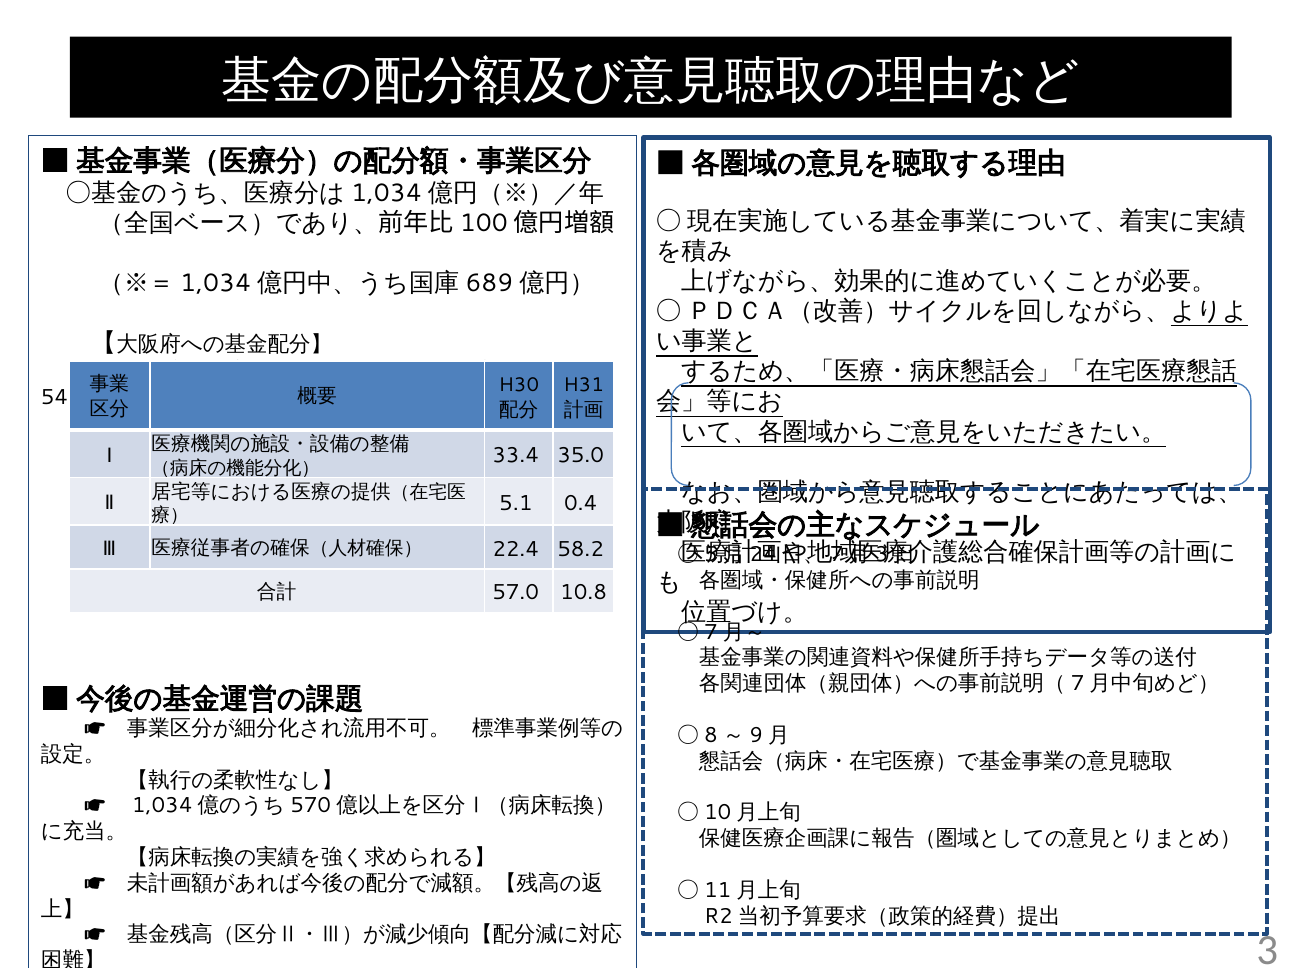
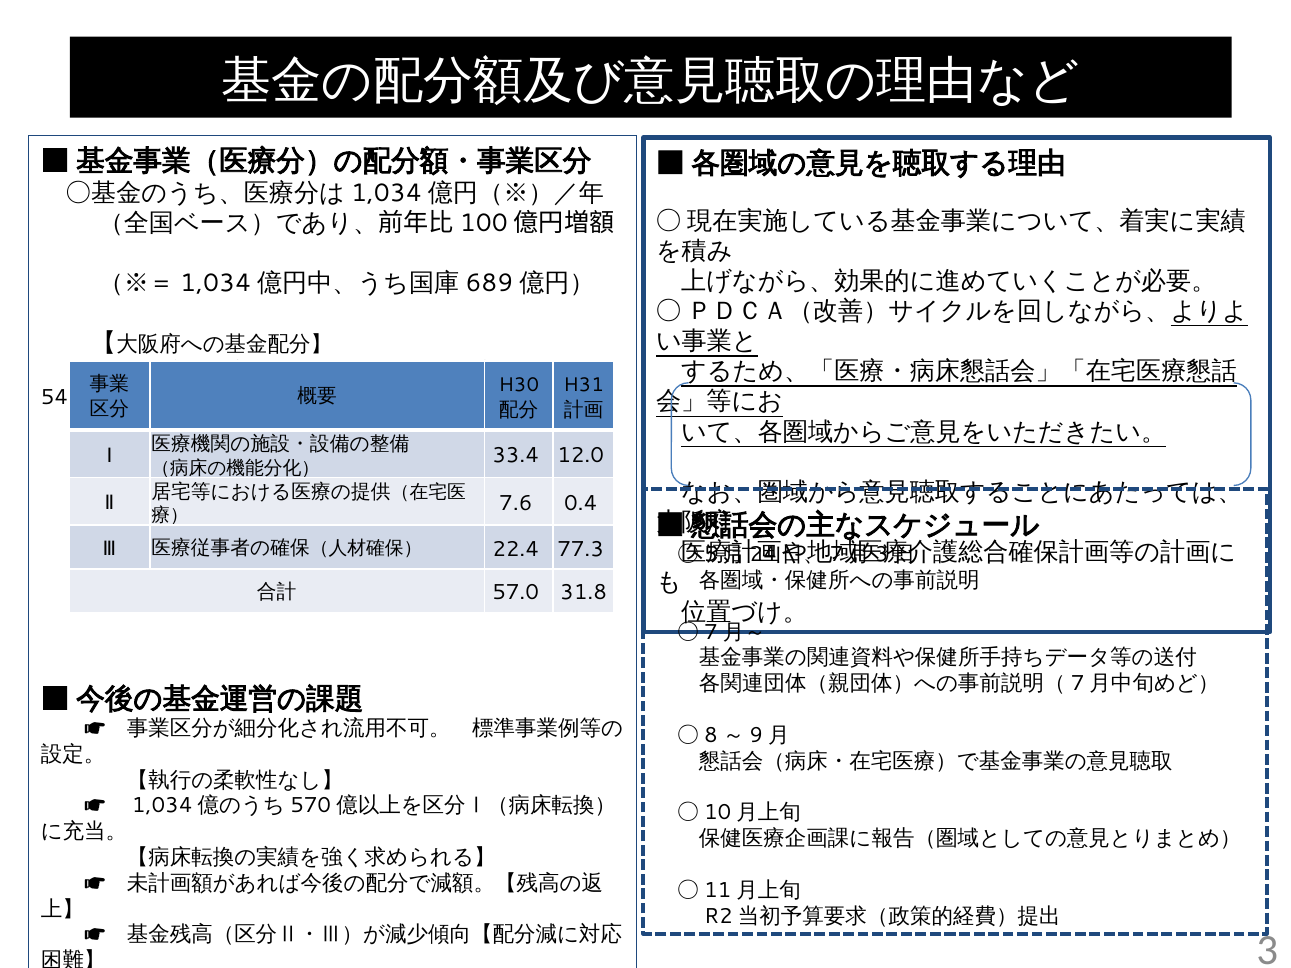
35.0: 35.0 -> 12.0 (581, 456)
5.1: 5.1 -> 7.6 (516, 503)
58.2: 58.2 -> 77.3 (581, 549)
10.8: 10.8 -> 31.8 (584, 593)
